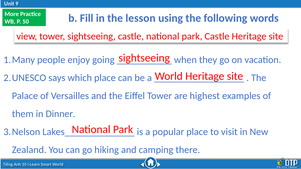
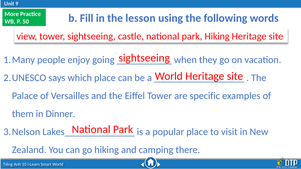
park Castle: Castle -> Hiking (217, 36)
highest: highest -> specific (205, 96)
